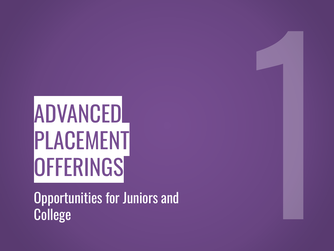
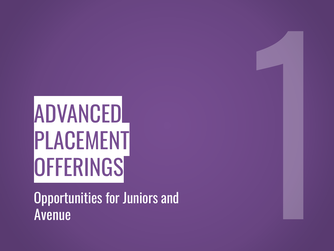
College: College -> Avenue (53, 215)
